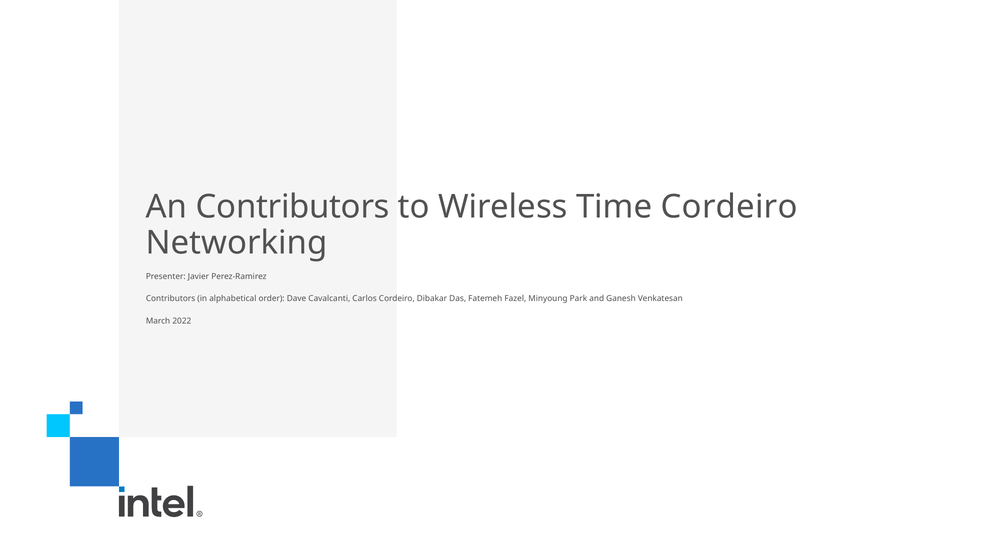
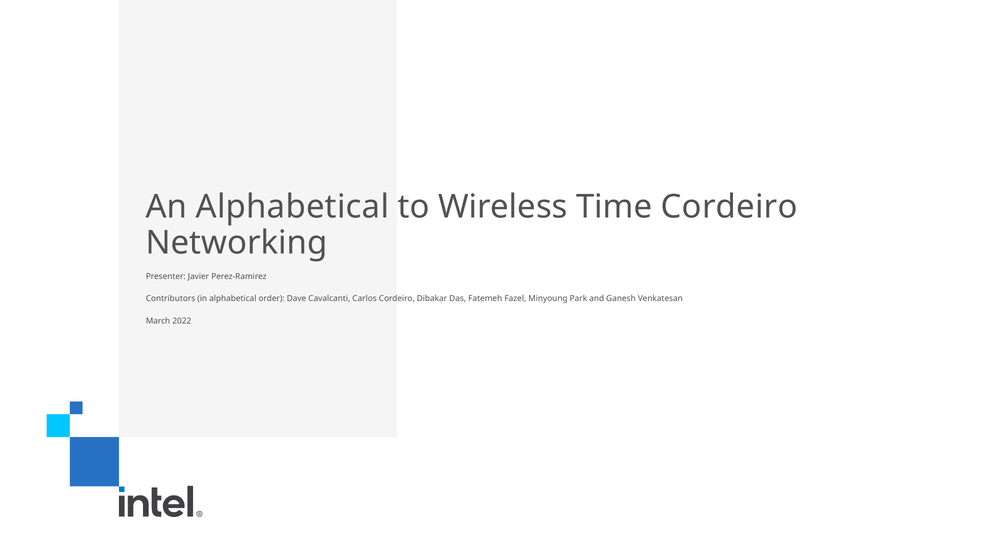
An Contributors: Contributors -> Alphabetical (293, 207)
